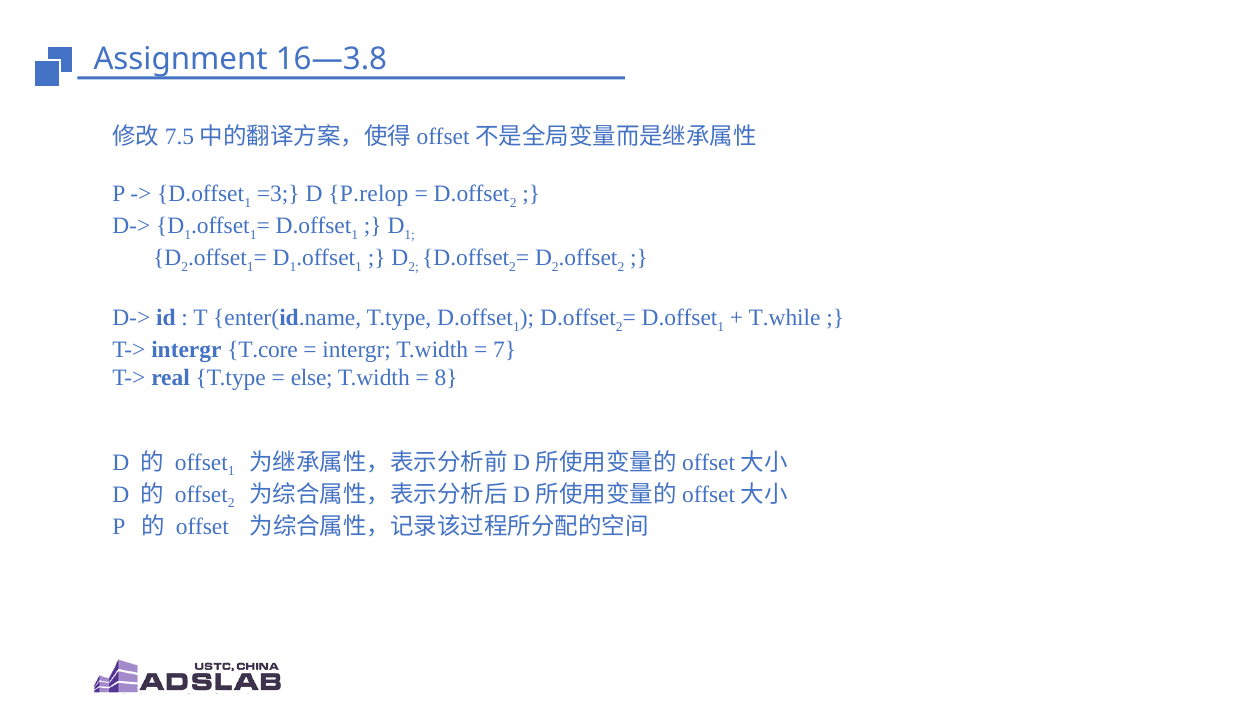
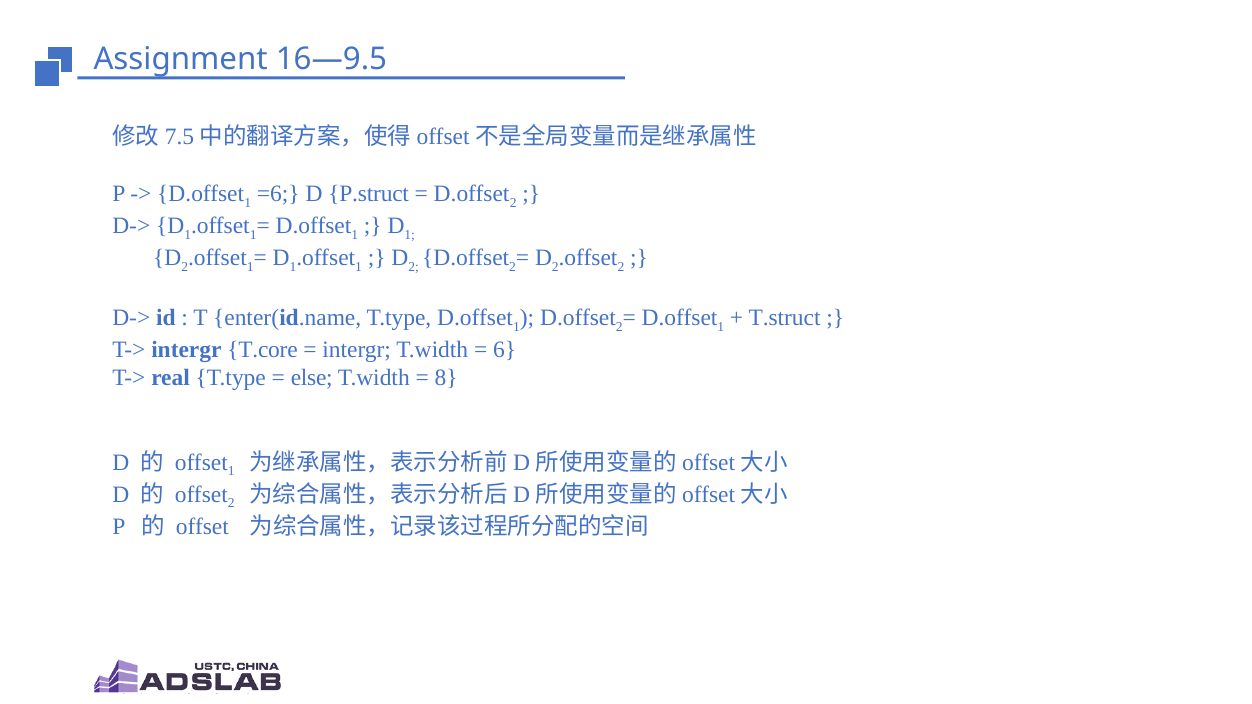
16—3.8: 16—3.8 -> 16—9.5 (331, 59)
=3: =3 -> =6 (278, 194)
P.relop: P.relop -> P.struct (369, 194)
T.while: T.while -> T.struct (785, 318)
7: 7 -> 6 (505, 350)
